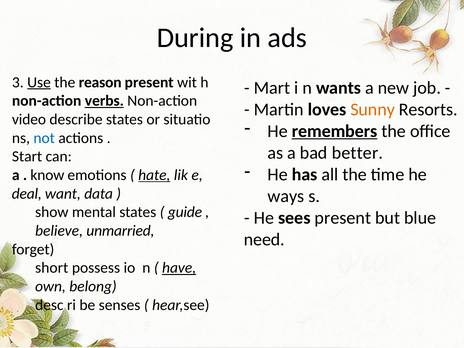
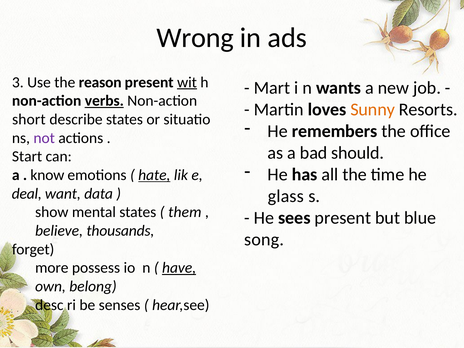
During: During -> Wrong (195, 38)
Use underline: present -> none (39, 82)
wit underline: none -> present (187, 82)
video: video -> short (29, 119)
remembers underline: present -> none (335, 131)
not colour: blue -> purple (44, 138)
better: better -> should (358, 153)
ways: ways -> glass (286, 196)
guide: guide -> them (185, 212)
unmarried: unmarried -> thousands (120, 231)
need: need -> song (264, 239)
short: short -> more (52, 268)
